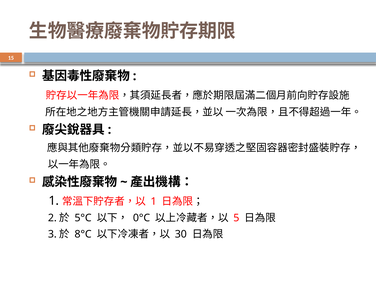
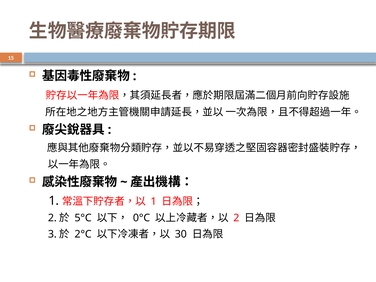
5: 5 -> 2 (236, 218)
8°C: 8°C -> 2°C (83, 234)
